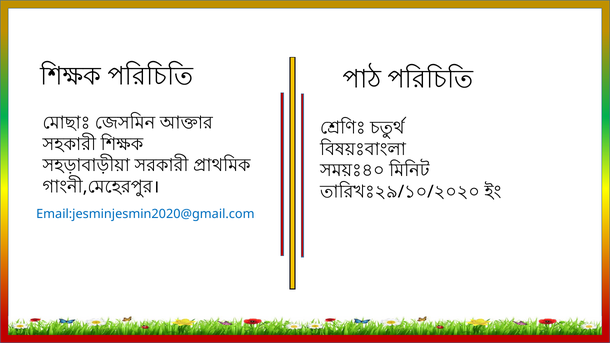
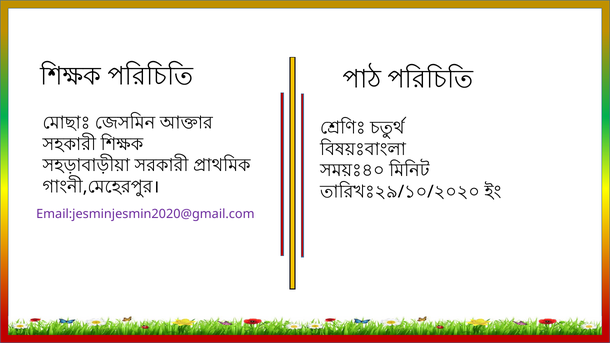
Email:jesminjesmin2020@gmail.com colour: blue -> purple (145, 214)
